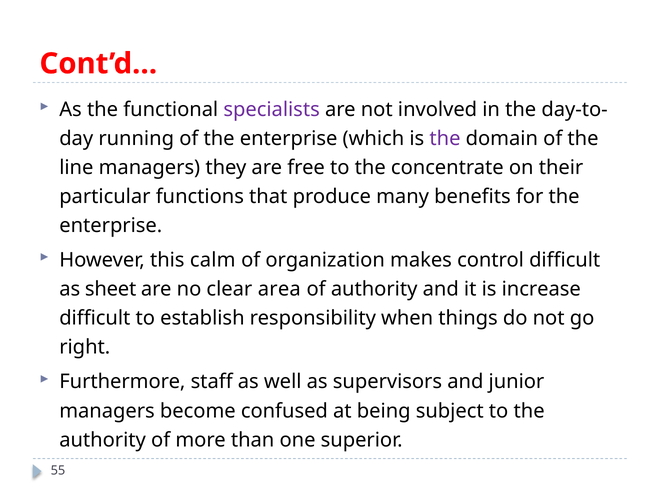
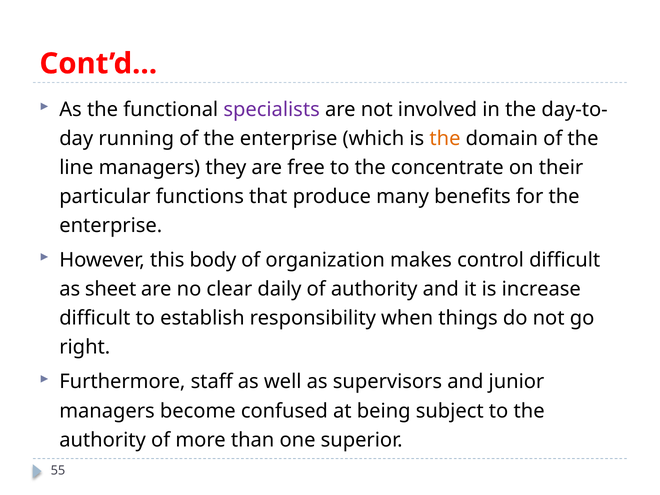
the colour: purple -> orange (445, 139)
calm: calm -> body (213, 260)
area: area -> daily (279, 289)
